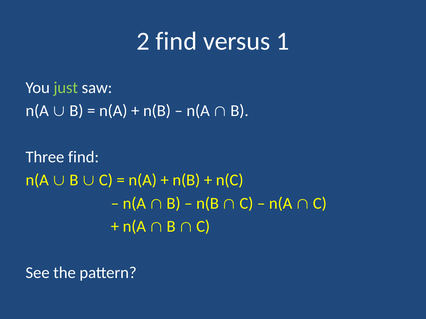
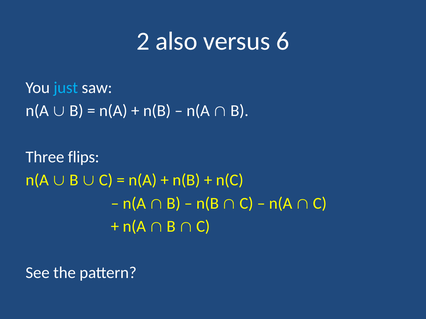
2 find: find -> also (176, 41)
1: 1 -> 6 (283, 41)
just colour: light green -> light blue (66, 88)
Three find: find -> flips (84, 157)
